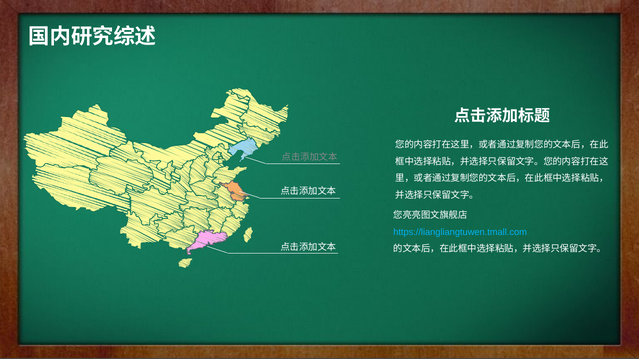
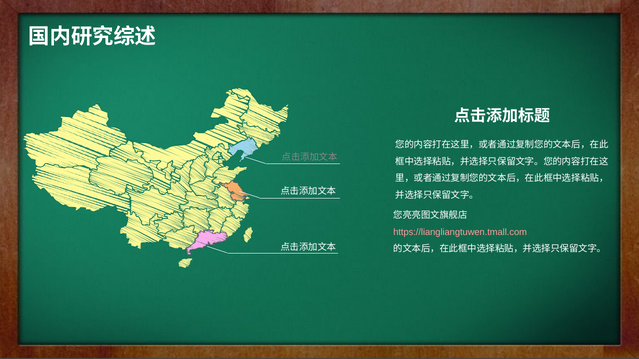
https://liangliangtuwen.tmall.com colour: light blue -> pink (460, 232)
